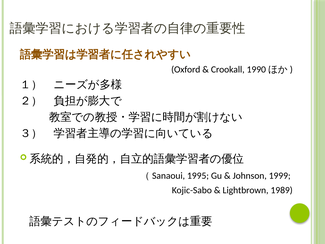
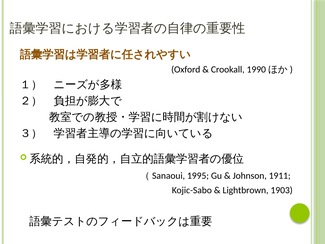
1999: 1999 -> 1911 (280, 176)
1989: 1989 -> 1903 (282, 190)
